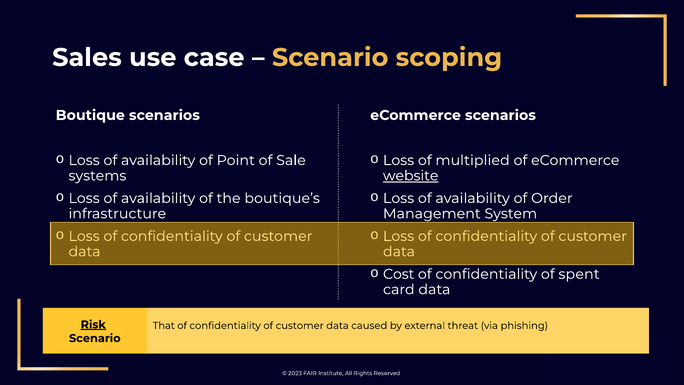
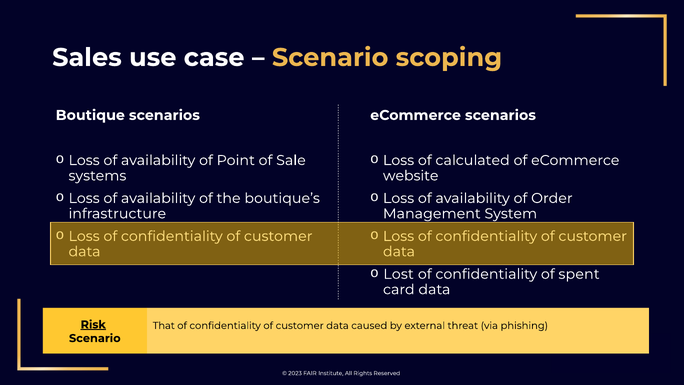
multiplied: multiplied -> calculated (473, 160)
website underline: present -> none (411, 176)
Cost: Cost -> Lost (399, 274)
